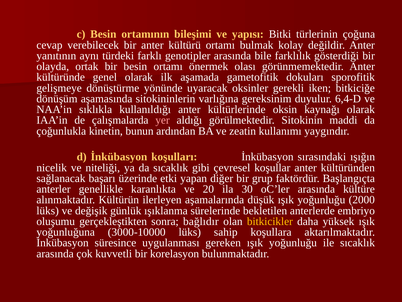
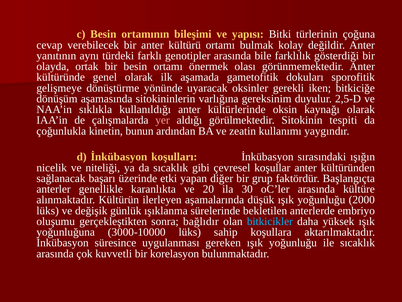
6,4-D: 6,4-D -> 2,5-D (348, 99)
maddi: maddi -> tespiti (343, 120)
bitkicikler colour: yellow -> light blue (270, 221)
